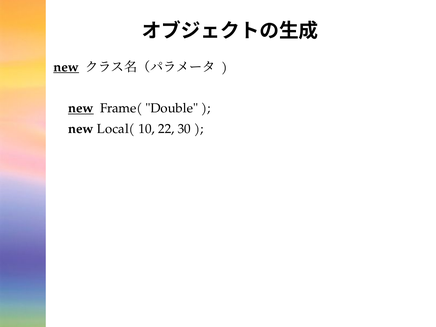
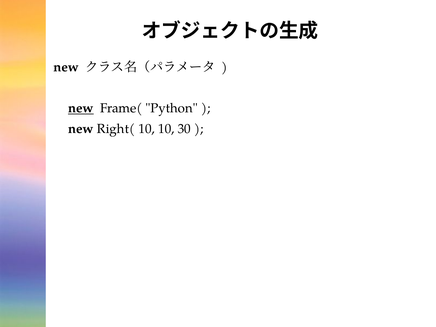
new underline: present -> none (66, 67)
Double: Double -> Python (172, 108)
Local(: Local( -> Right( (116, 129)
10 22: 22 -> 10 (166, 129)
